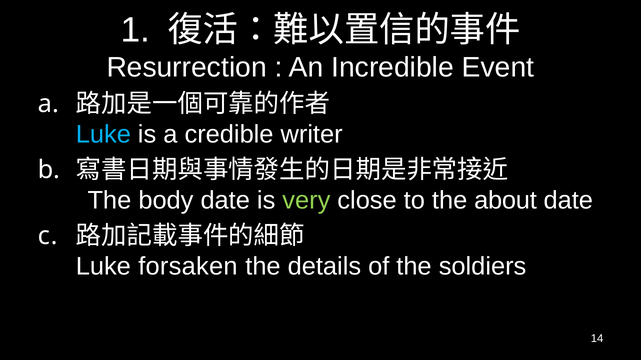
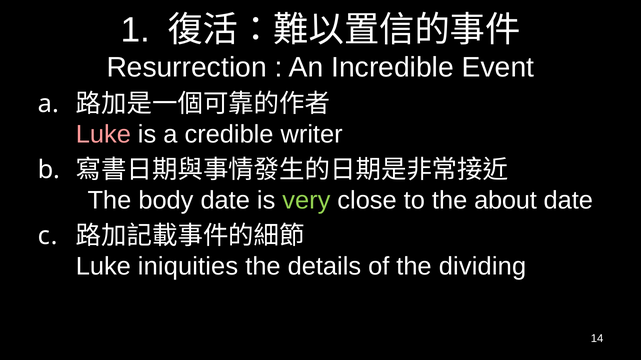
Luke colour: light blue -> pink (103, 134)
forsaken: forsaken -> iniquities (188, 267)
soldiers: soldiers -> dividing (482, 267)
